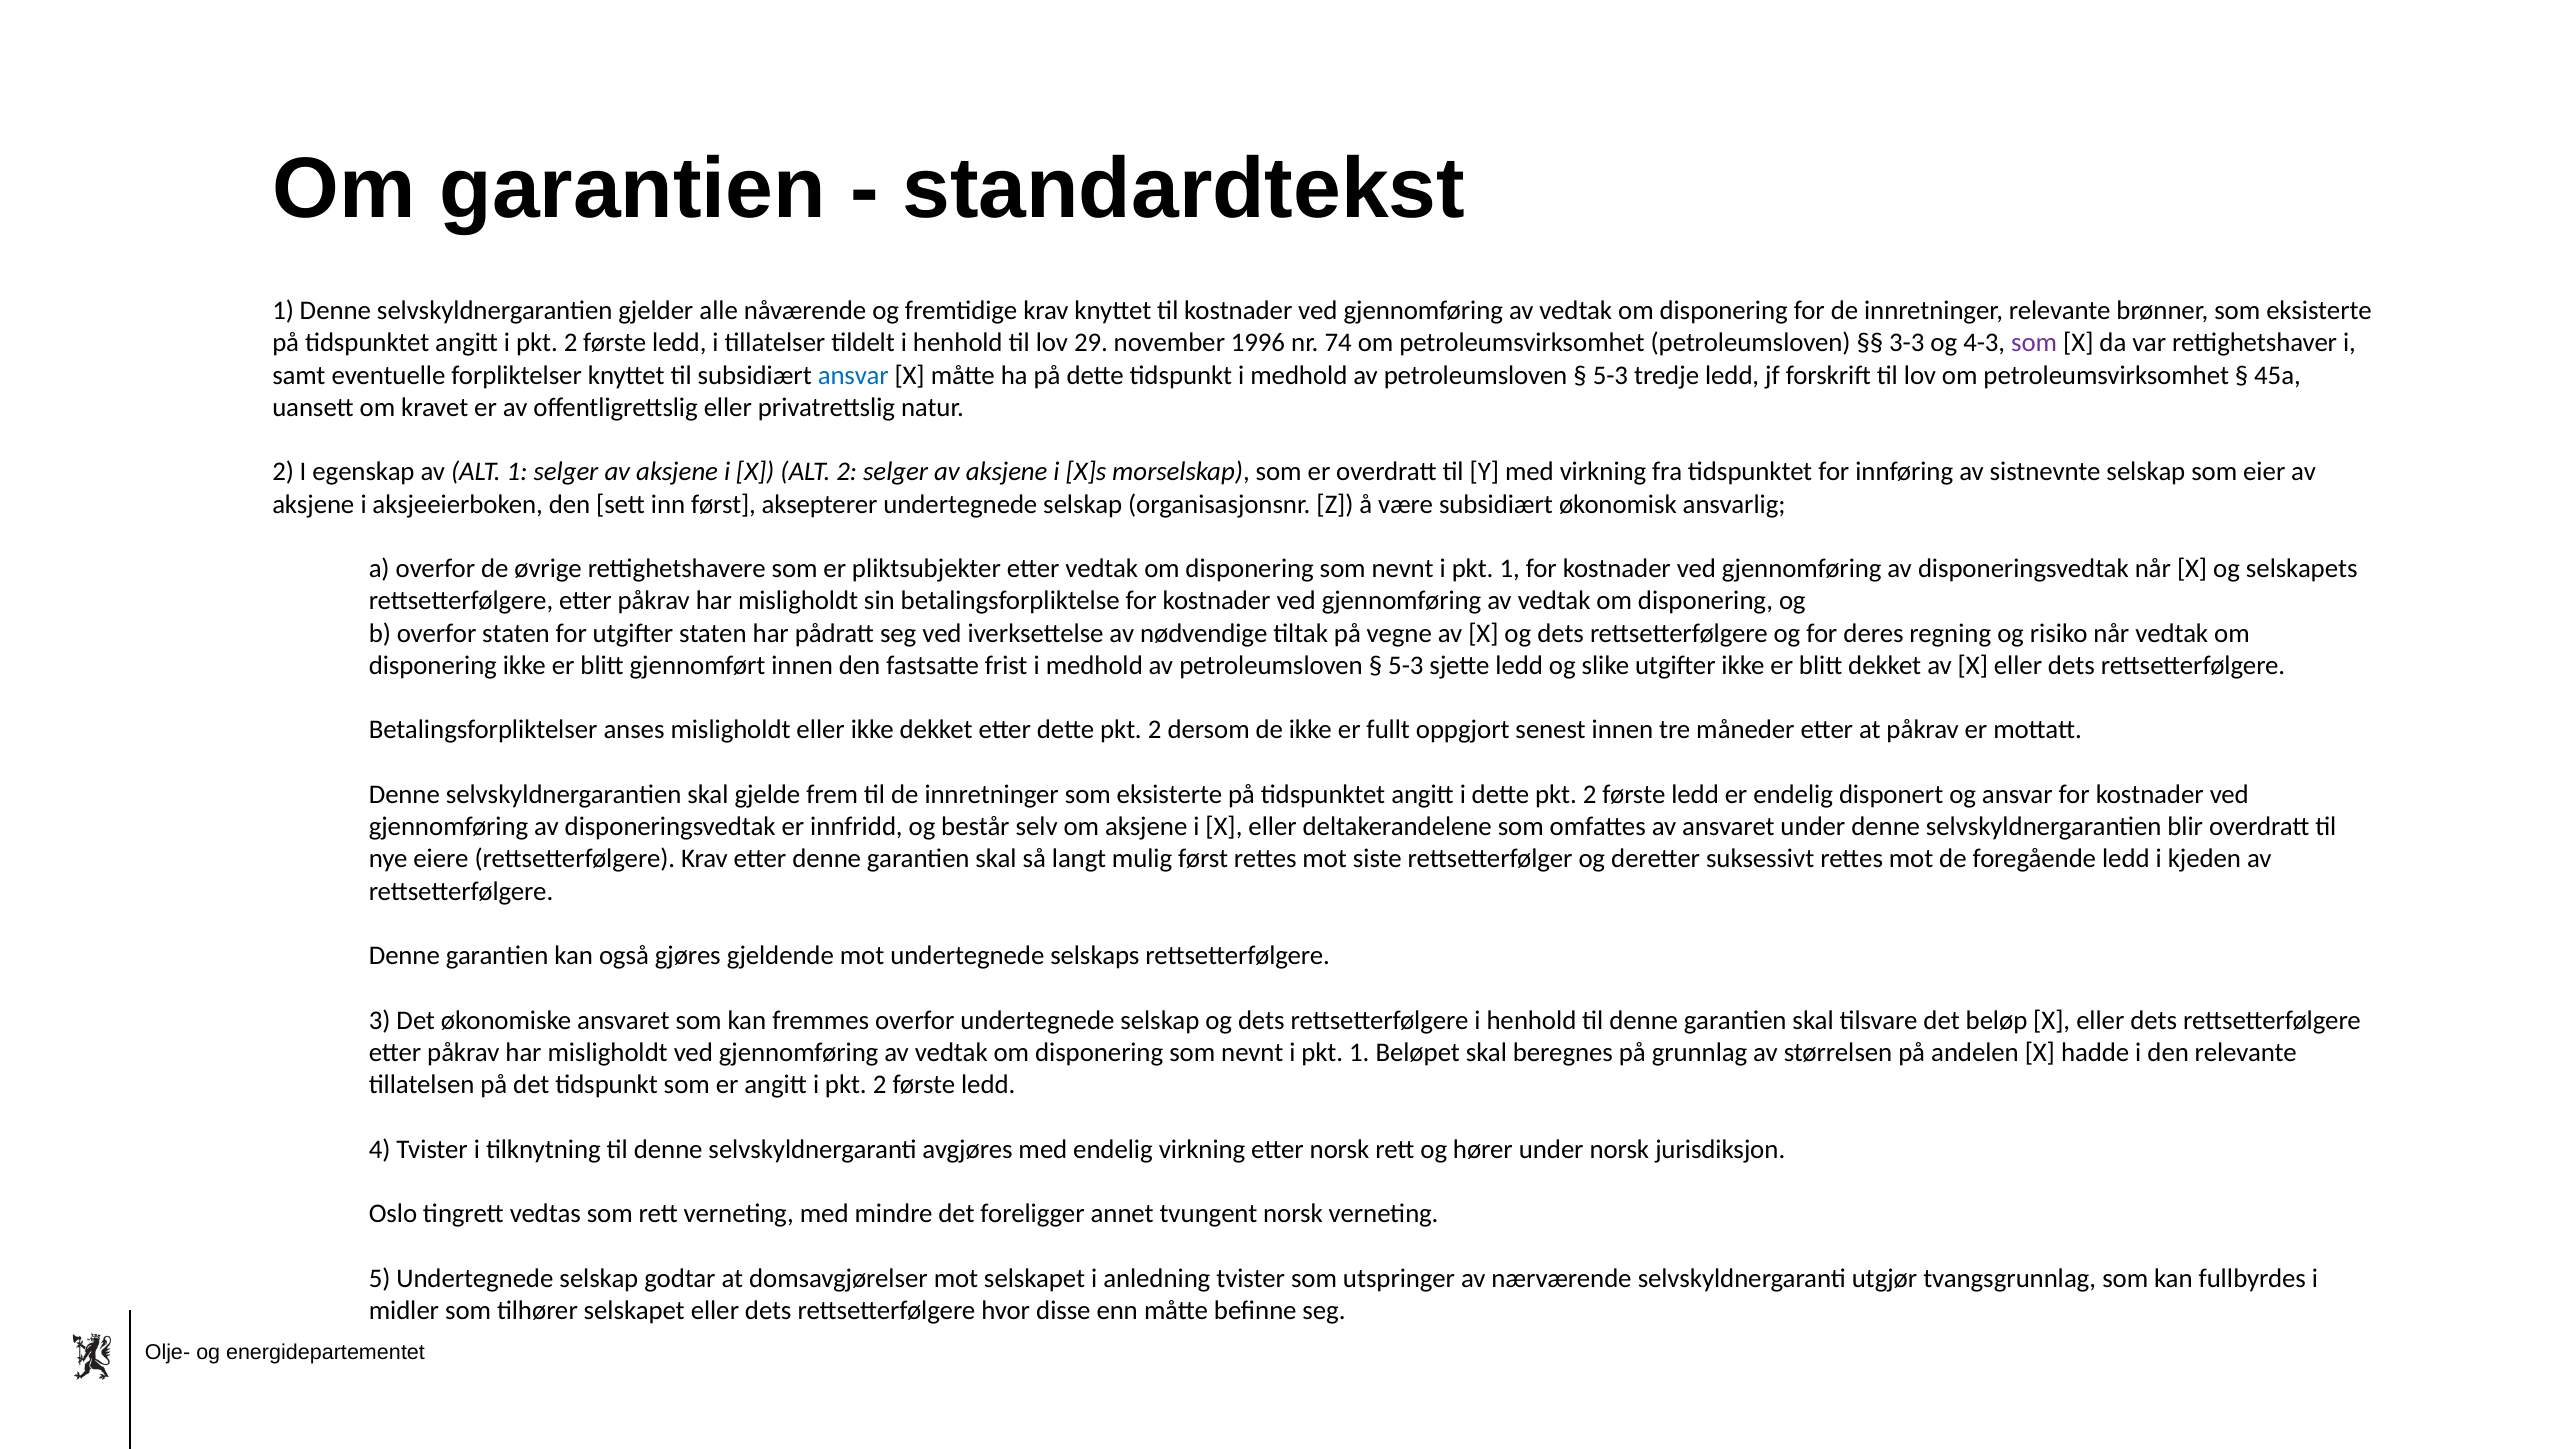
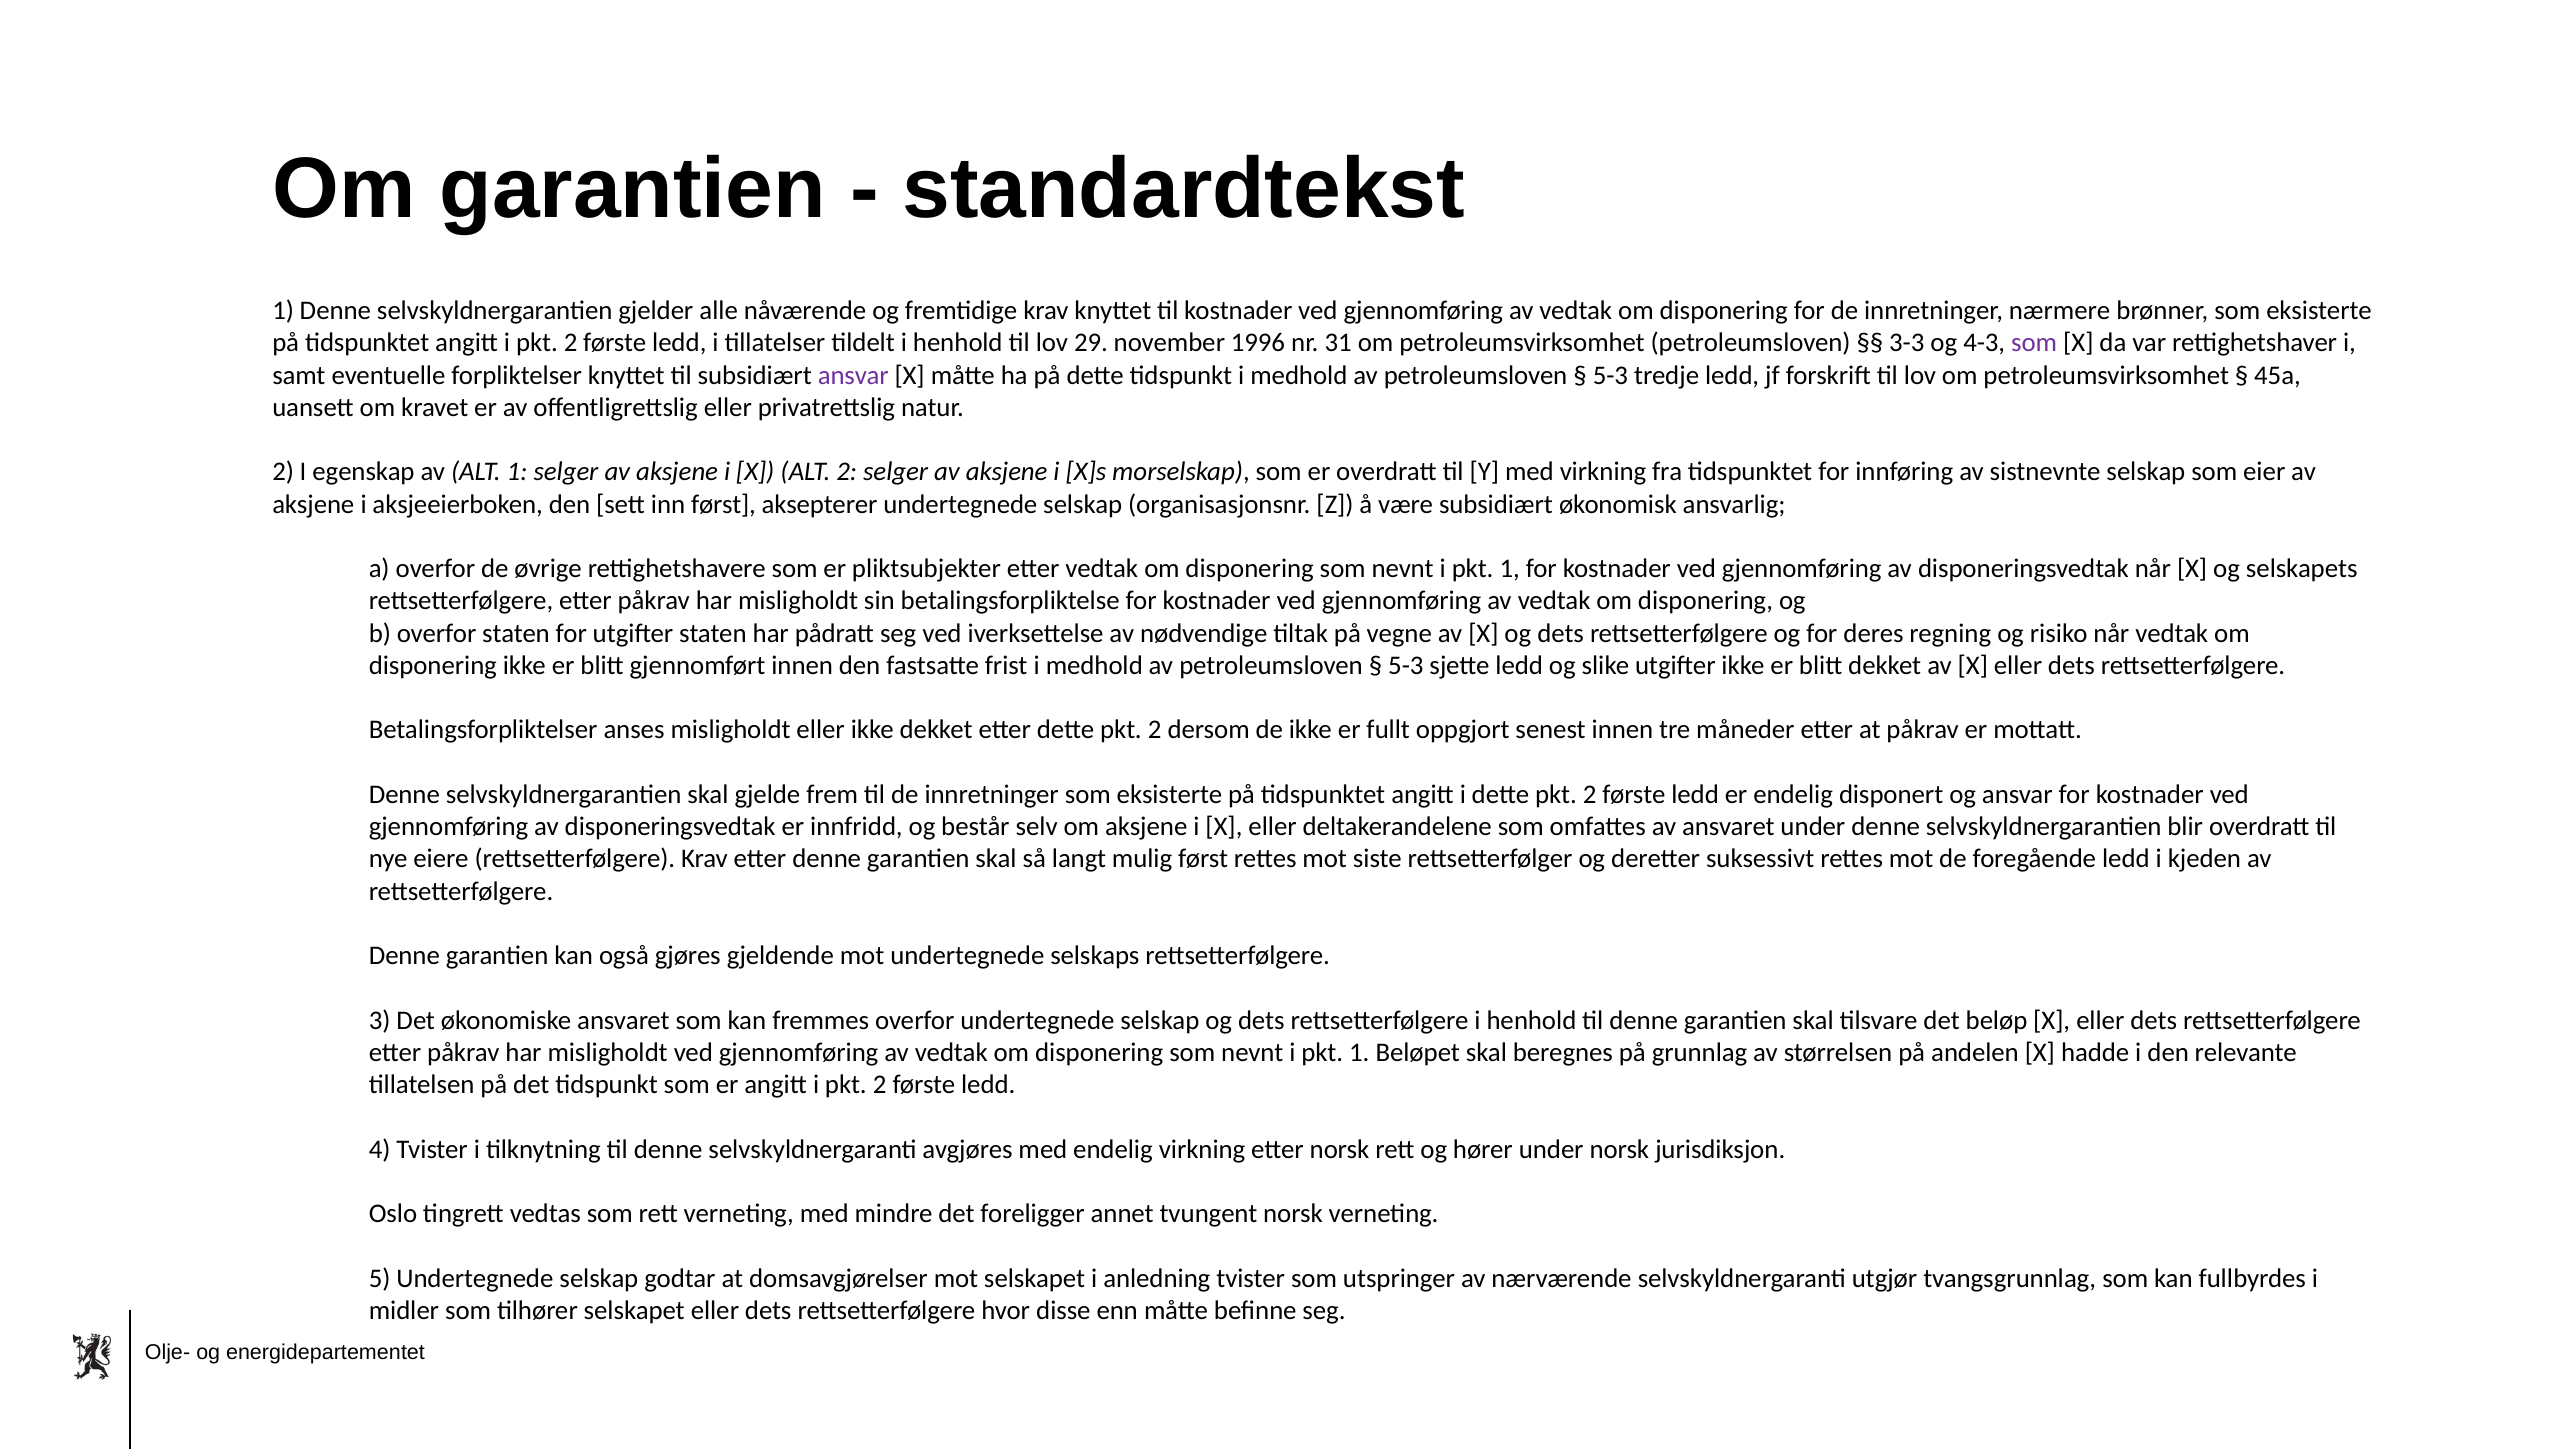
innretninger relevante: relevante -> nærmere (2060, 311)
74: 74 -> 31 (1338, 343)
ansvar colour: blue -> purple (853, 375)
